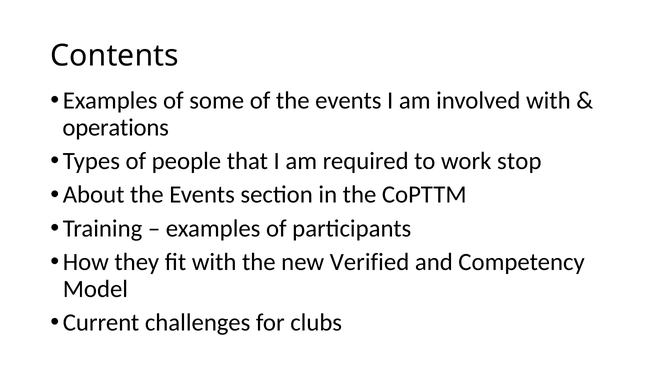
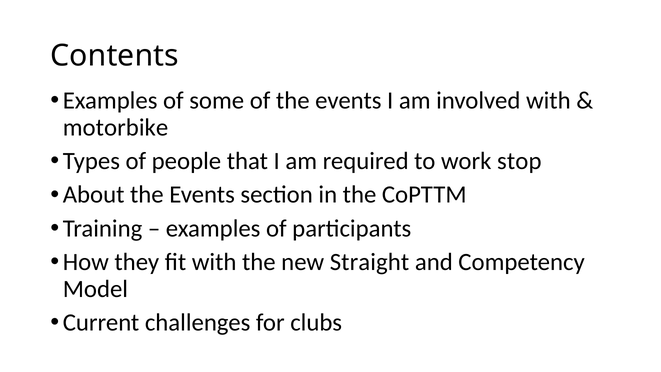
operations: operations -> motorbike (116, 127)
Verified: Verified -> Straight (370, 262)
